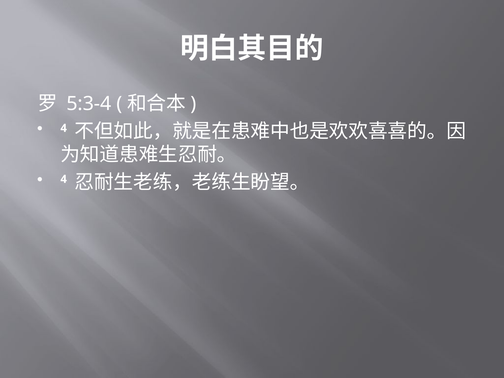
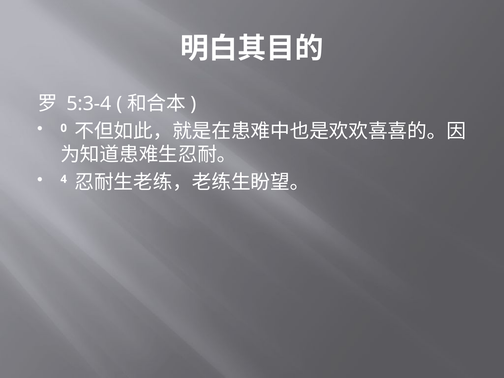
4: 4 -> 0 (64, 128)
